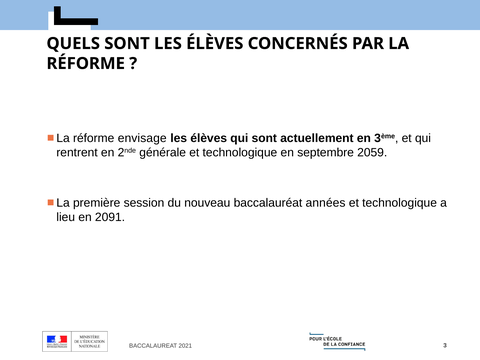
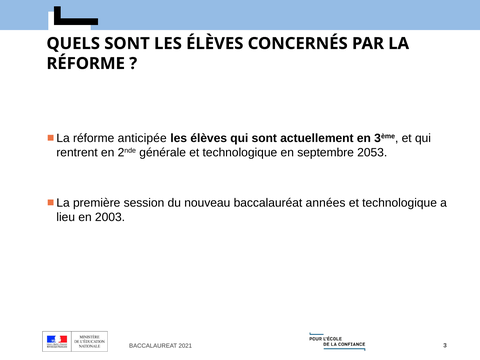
envisage: envisage -> anticipée (142, 138)
2059: 2059 -> 2053 (372, 152)
2091: 2091 -> 2003 (110, 217)
